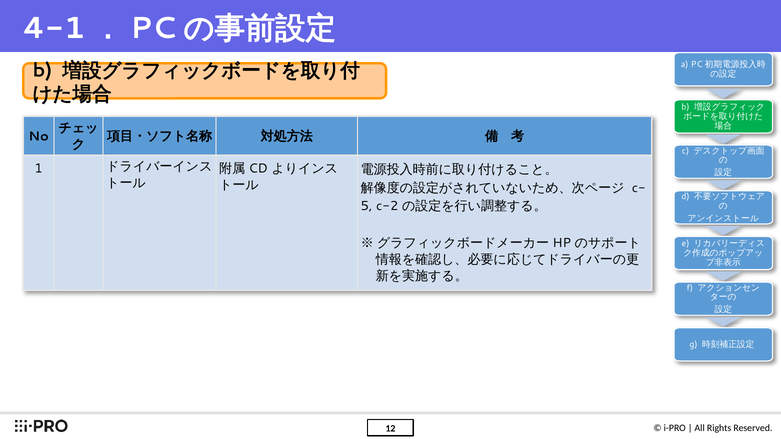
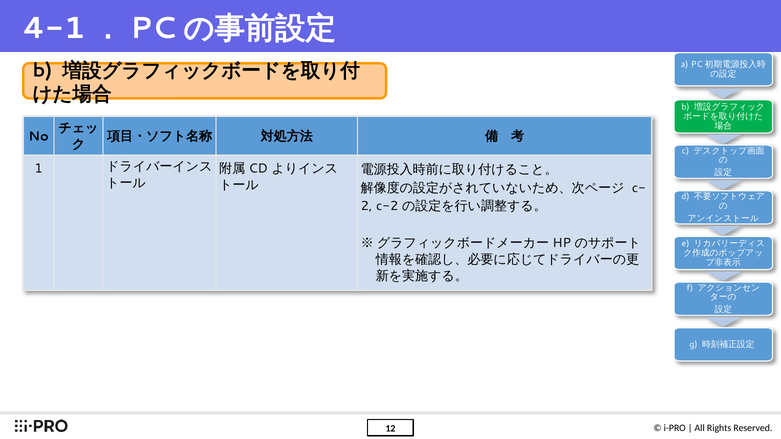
5: 5 -> 2 (367, 206)
